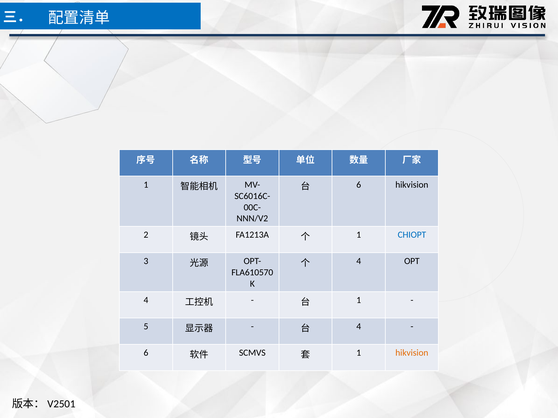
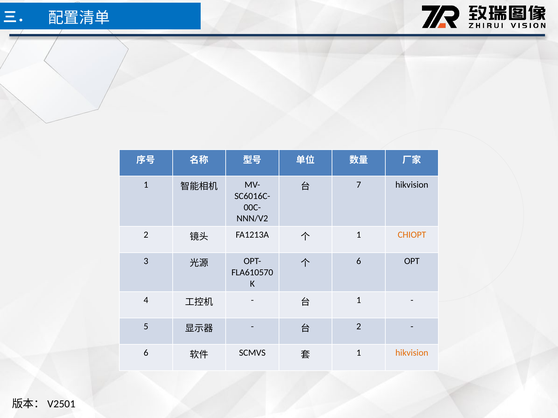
6: 6 -> 7 (359, 185)
CHIOPT colour: blue -> orange (412, 235)
4: 4 -> 6 (359, 261)
4: 4 -> 2 (359, 327)
